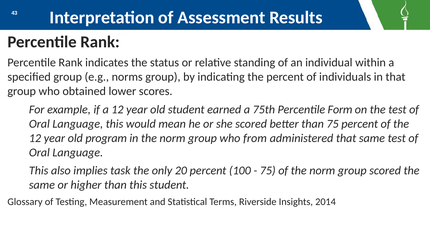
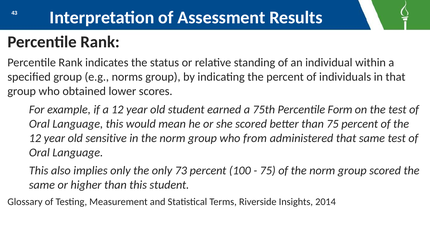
program: program -> sensitive (106, 138)
implies task: task -> only (120, 171)
20: 20 -> 73 (181, 171)
